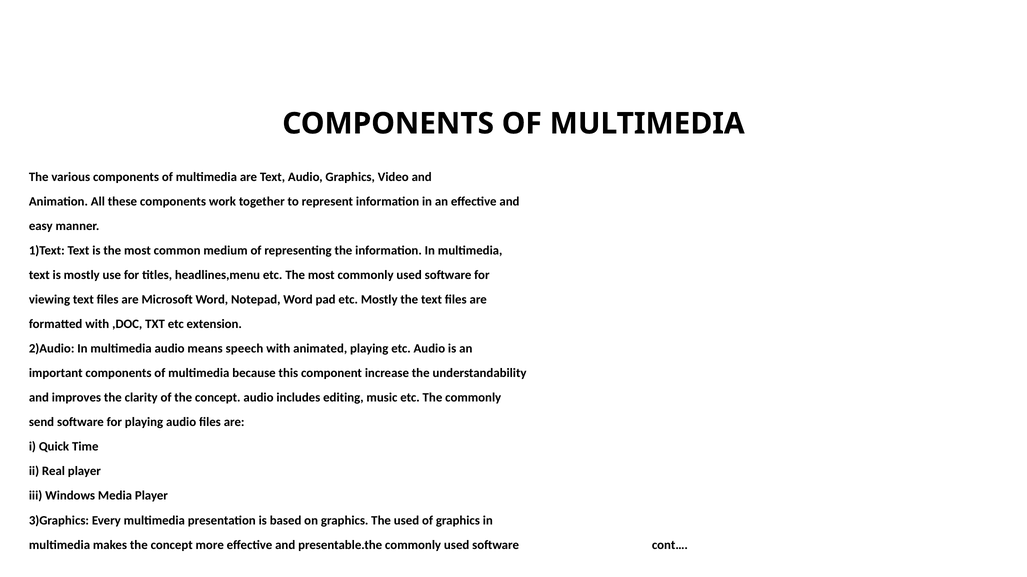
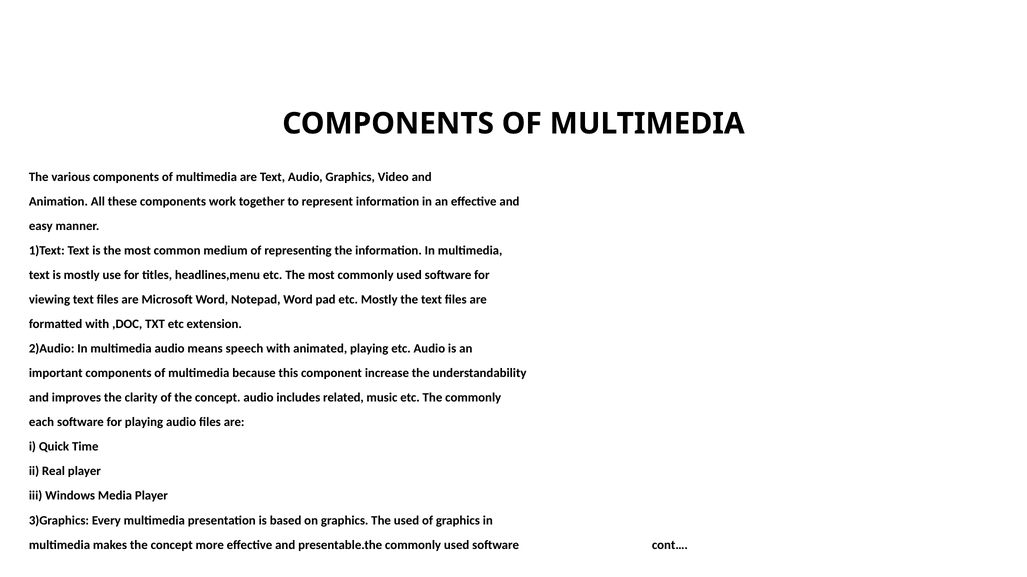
editing: editing -> related (343, 398)
send: send -> each (41, 423)
